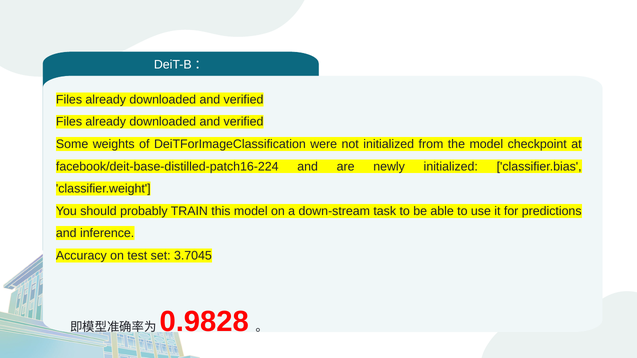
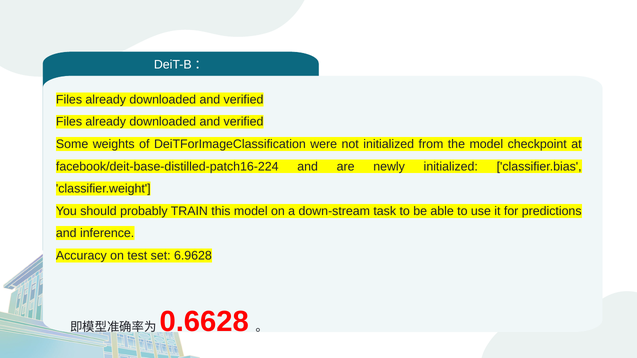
3.7045: 3.7045 -> 6.9628 (193, 256)
0.9828: 0.9828 -> 0.6628 (204, 322)
